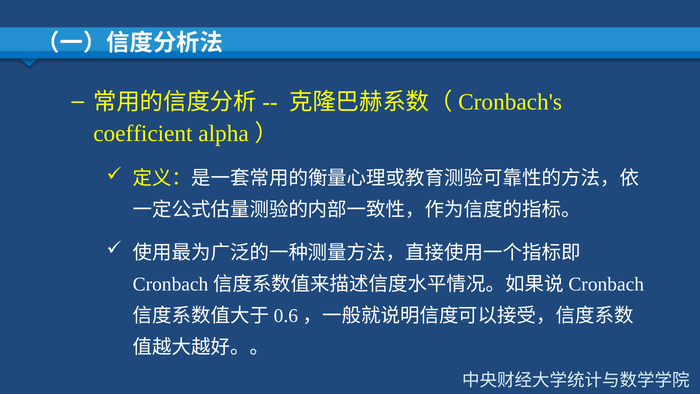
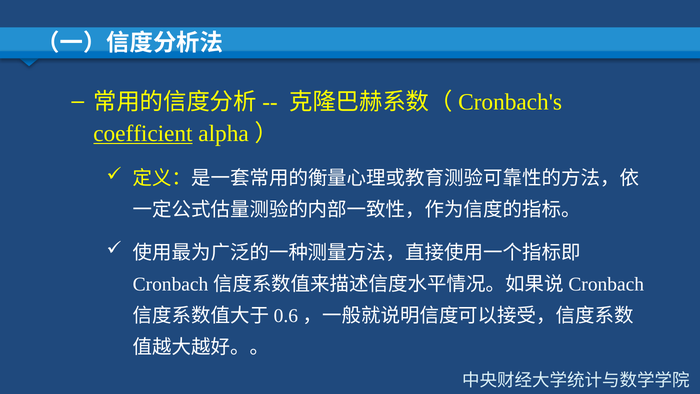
coefficient underline: none -> present (143, 133)
